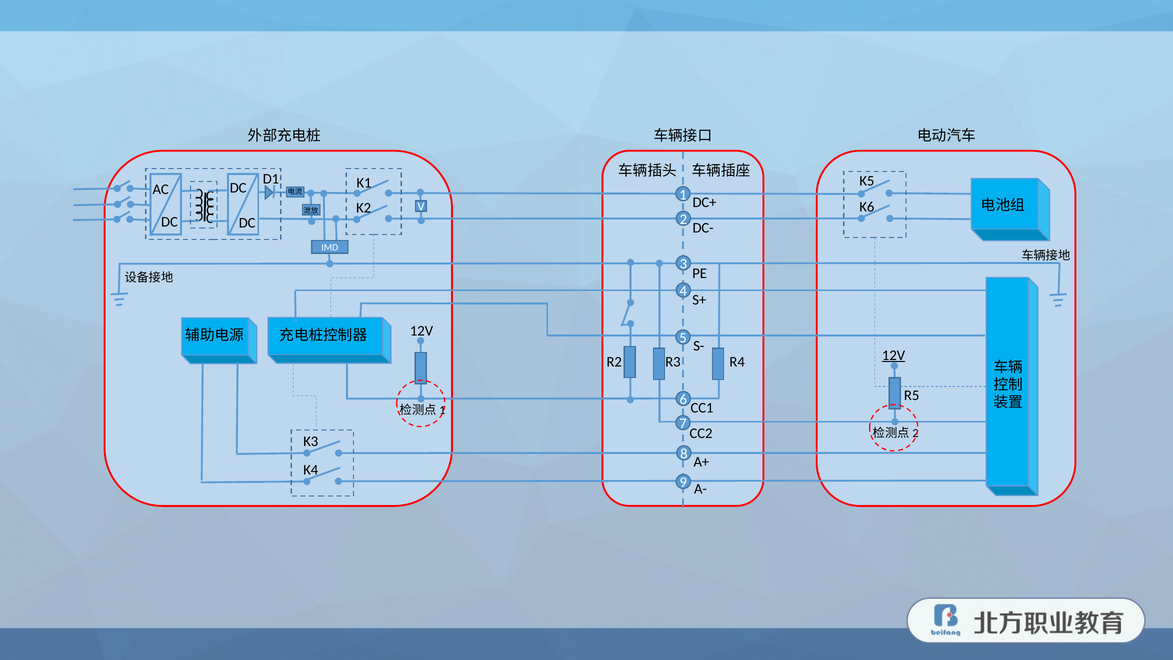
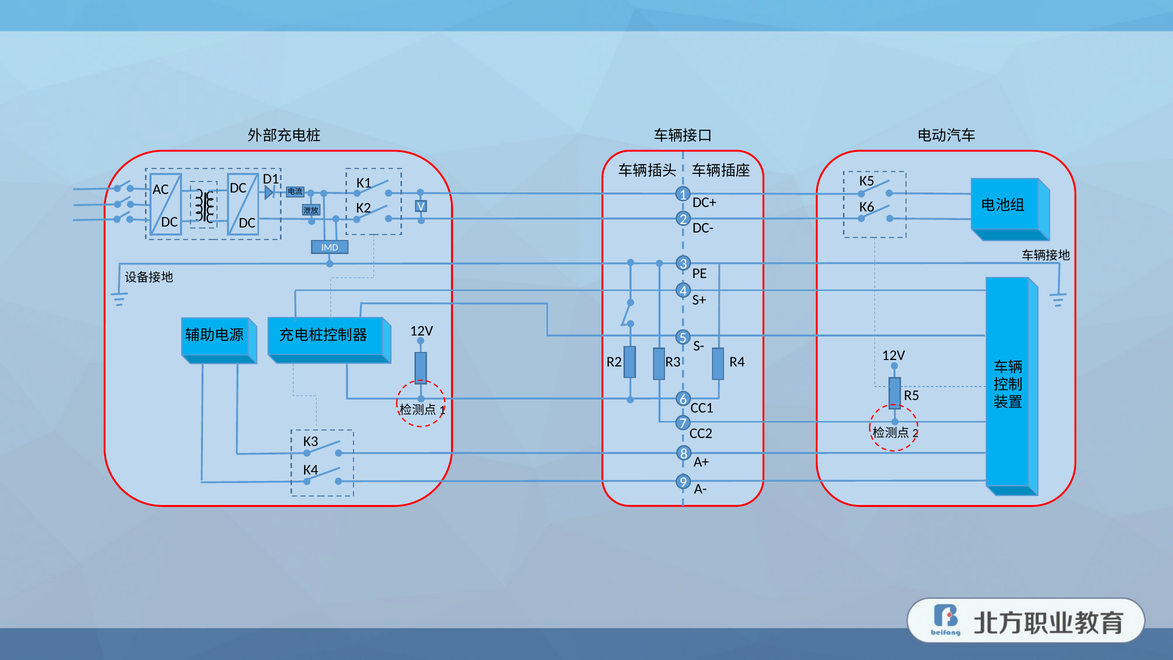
12V underline: present -> none (894, 355)
